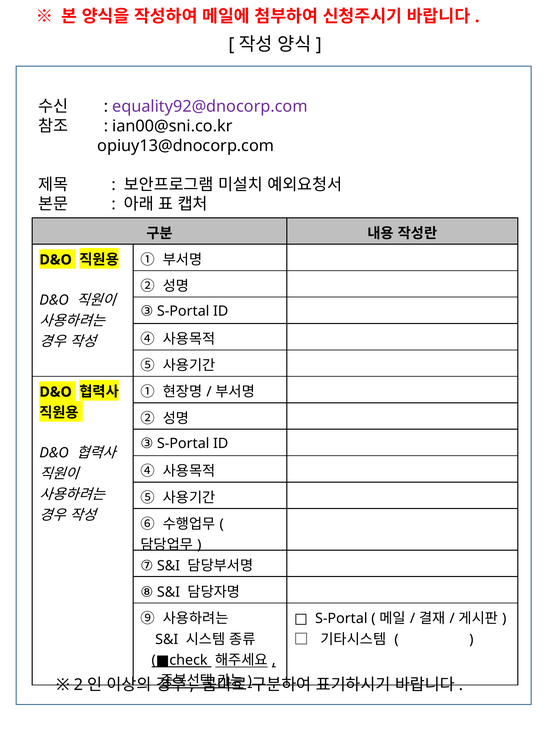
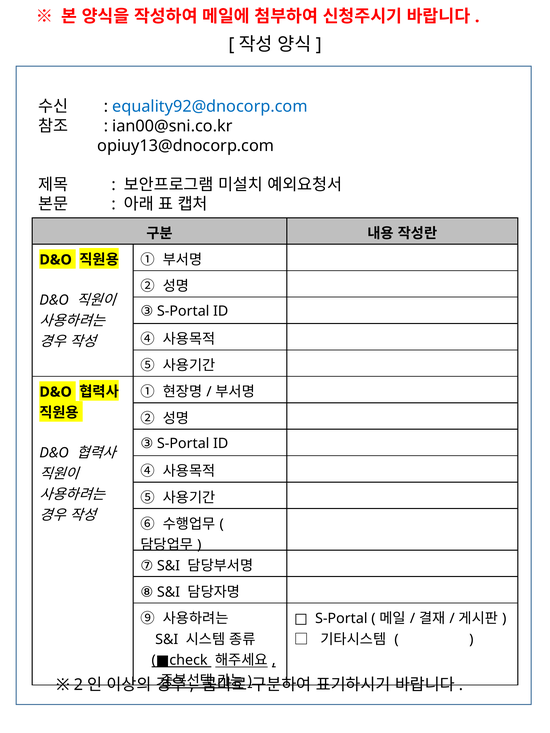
equality92@dnocorp.com colour: purple -> blue (210, 107)
